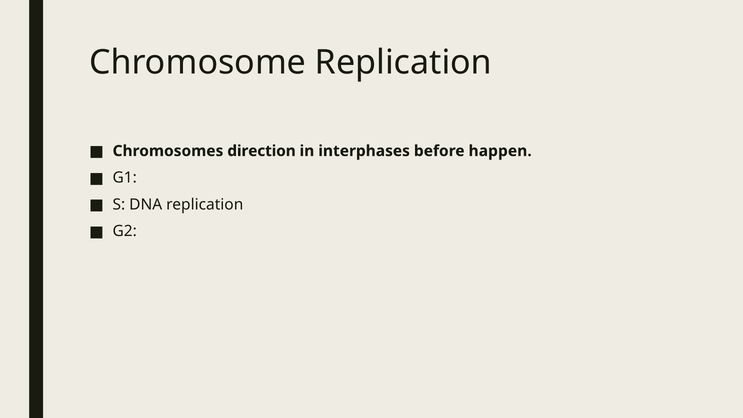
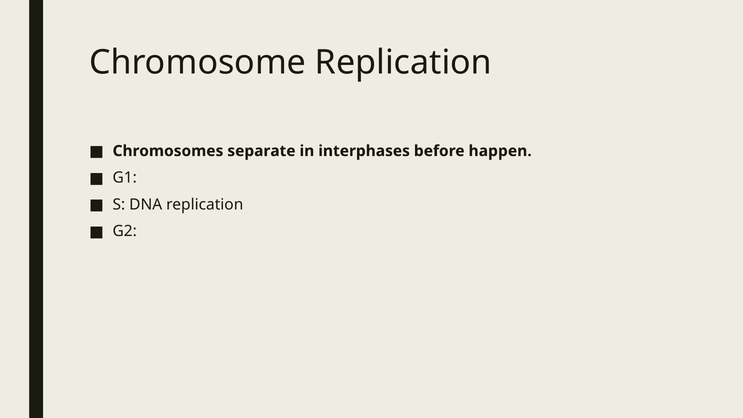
direction: direction -> separate (261, 151)
